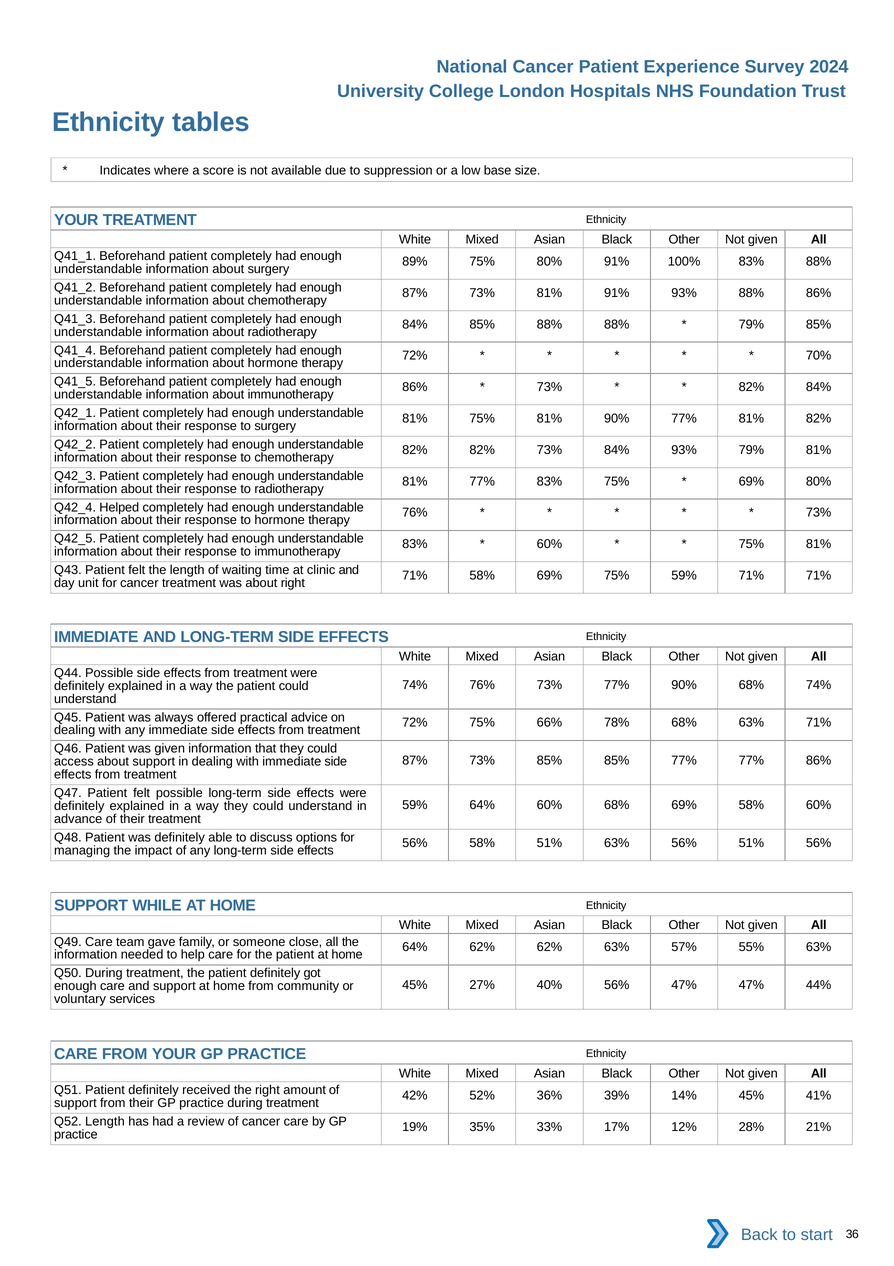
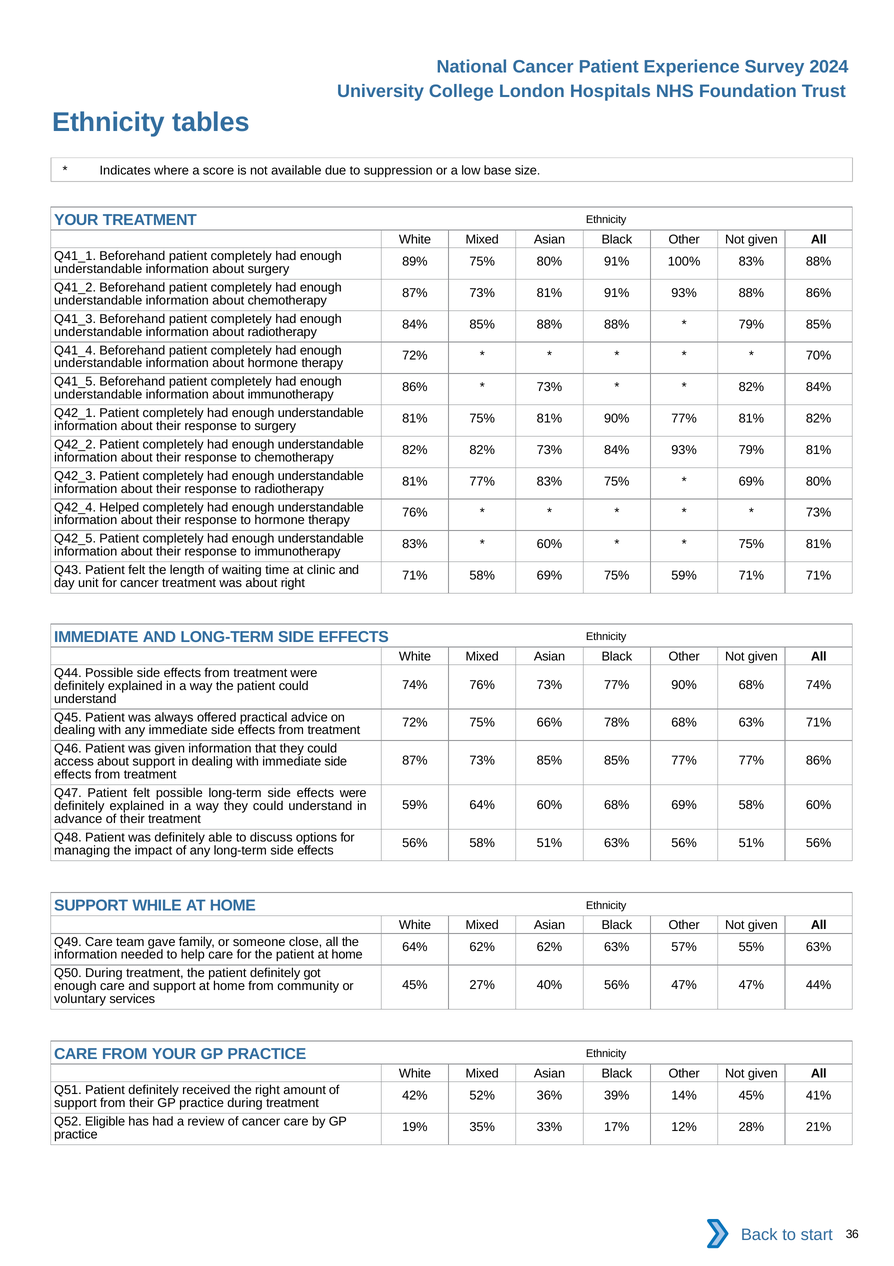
Q52 Length: Length -> Eligible (105, 1121)
